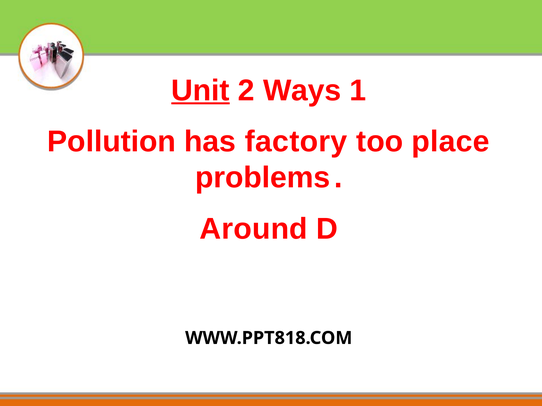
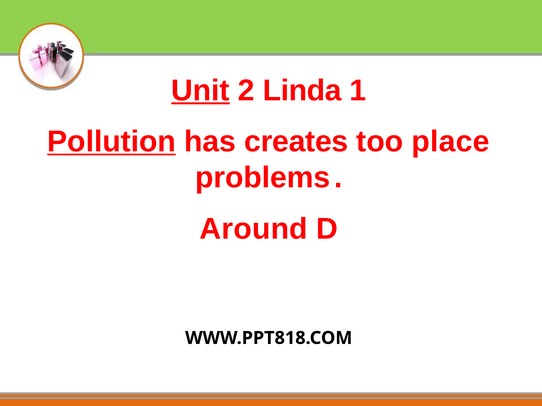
Ways: Ways -> Linda (302, 91)
Pollution underline: none -> present (112, 142)
factory: factory -> creates (296, 142)
